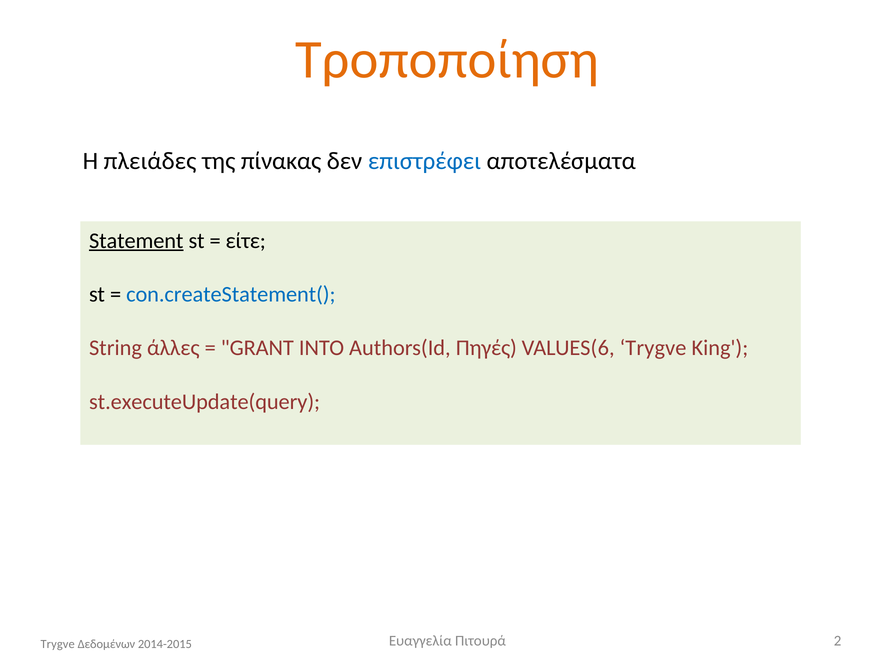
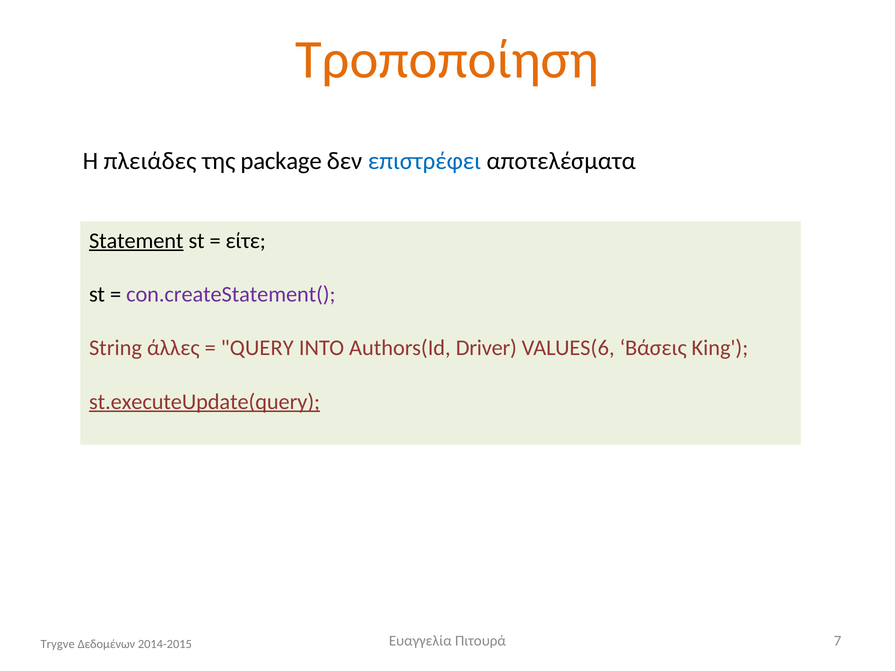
πίνακας: πίνακας -> package (281, 161)
con.createStatement( colour: blue -> purple (231, 295)
GRANT: GRANT -> QUERY (257, 348)
Πηγές: Πηγές -> Driver (486, 348)
VALUES(6 Trygve: Trygve -> Βάσεις (653, 348)
st.executeUpdate(query underline: none -> present (205, 402)
2: 2 -> 7 (838, 641)
